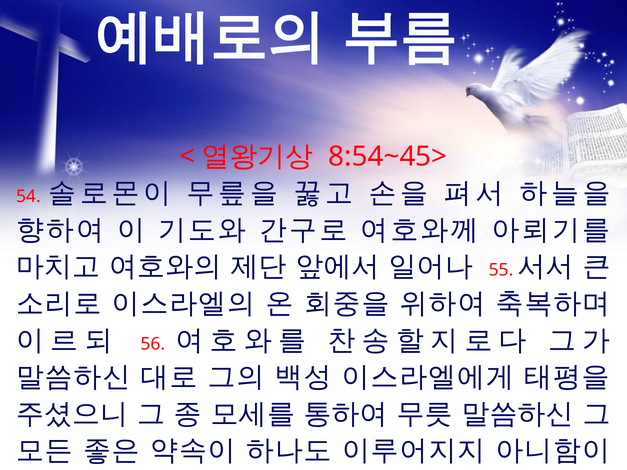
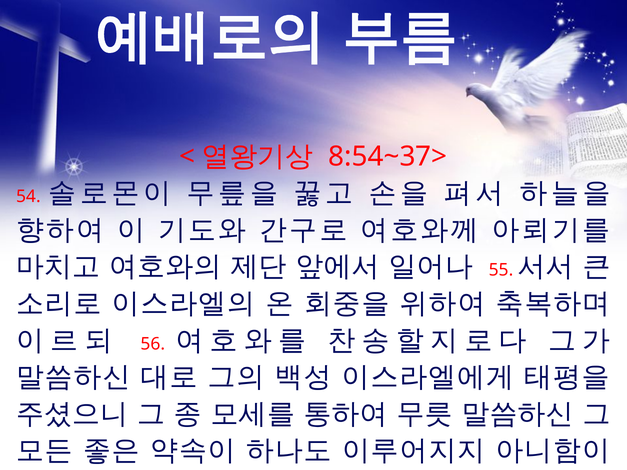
8:54~45>: 8:54~45> -> 8:54~37> (388, 157)
